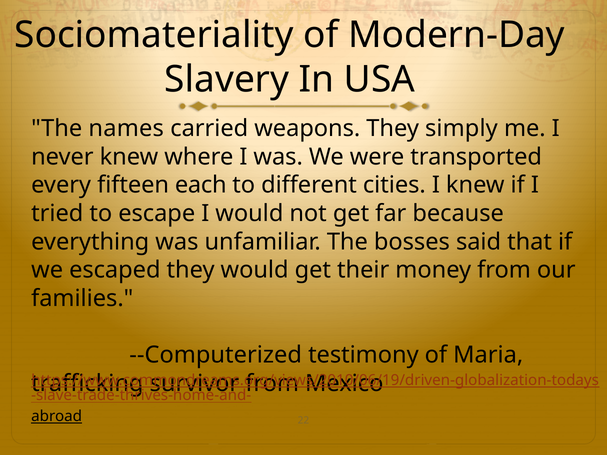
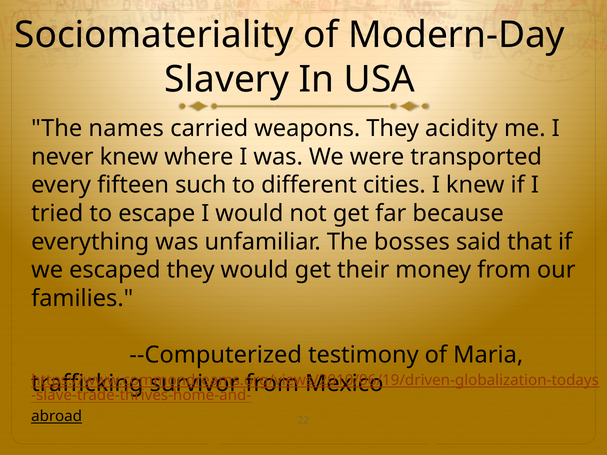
simply: simply -> acidity (461, 129)
each: each -> such (201, 185)
